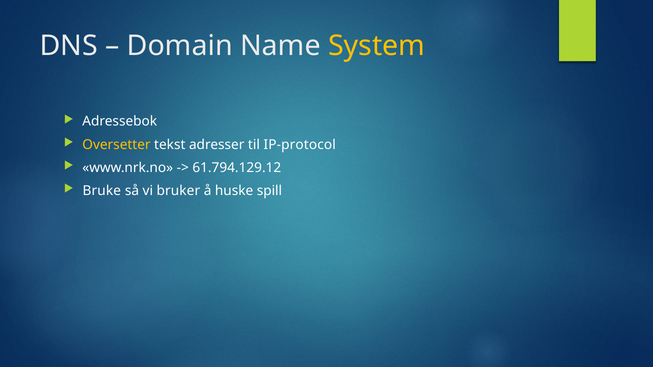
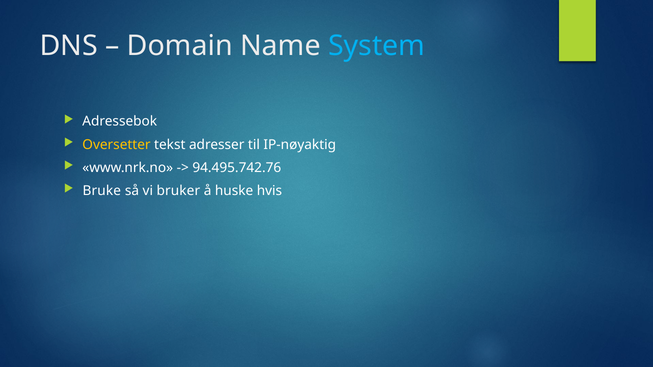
System colour: yellow -> light blue (377, 46)
IP-protocol: IP-protocol -> IP-nøyaktig (300, 145)
61.794.129.12: 61.794.129.12 -> 94.495.742.76 (237, 168)
spill: spill -> hvis (269, 191)
